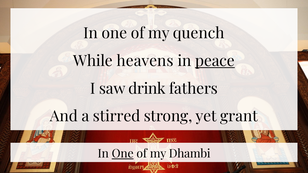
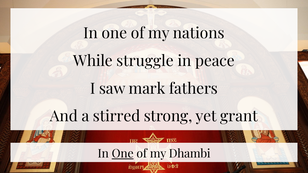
quench: quench -> nations (199, 33)
heavens: heavens -> struggle (145, 61)
peace underline: present -> none (215, 61)
drink: drink -> mark (147, 89)
